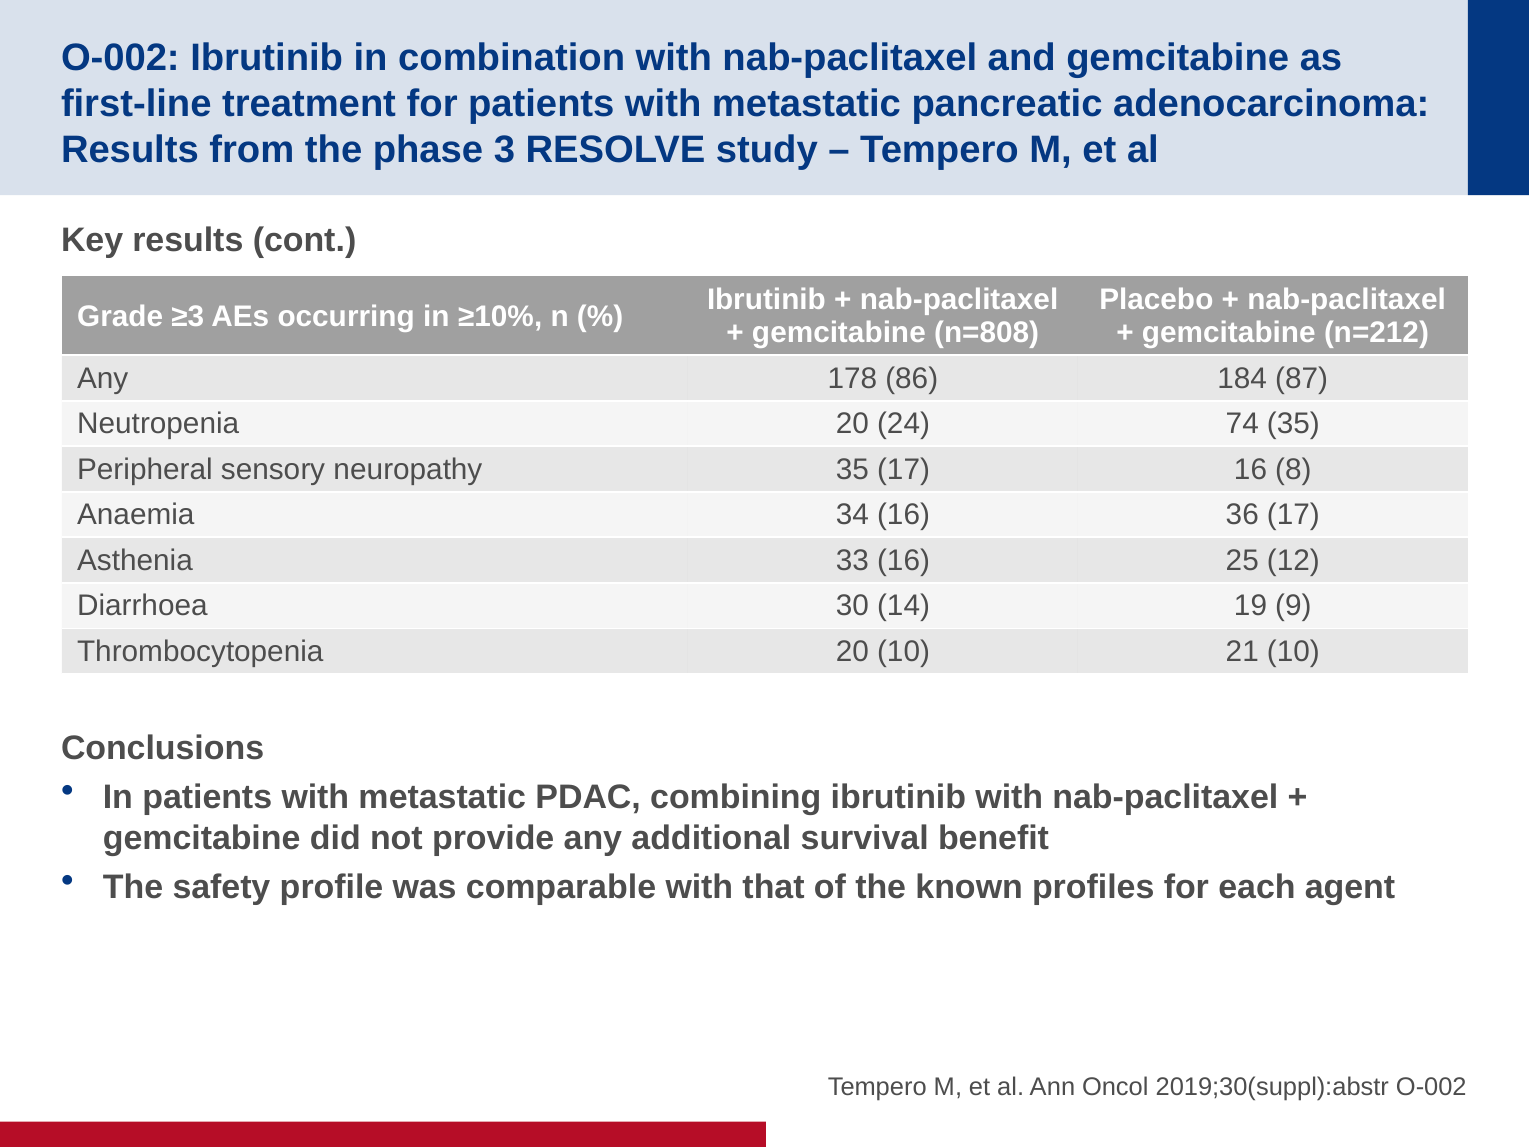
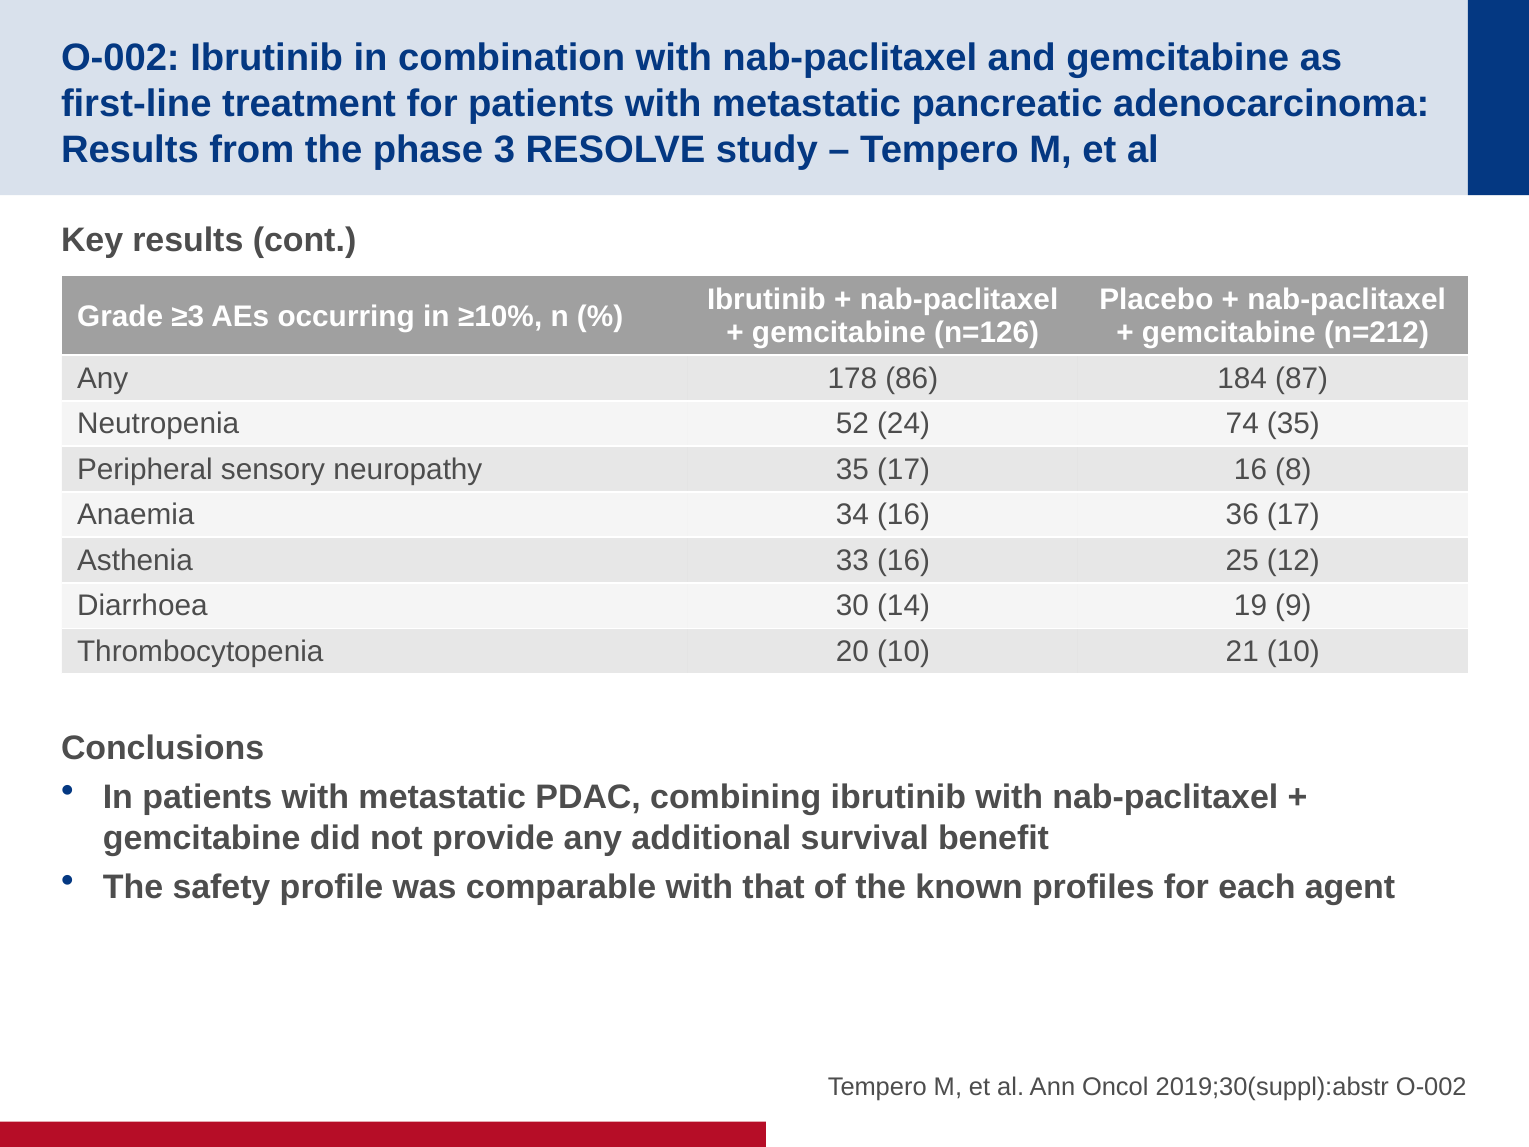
n=808: n=808 -> n=126 (987, 333)
Neutropenia 20: 20 -> 52 (852, 424)
